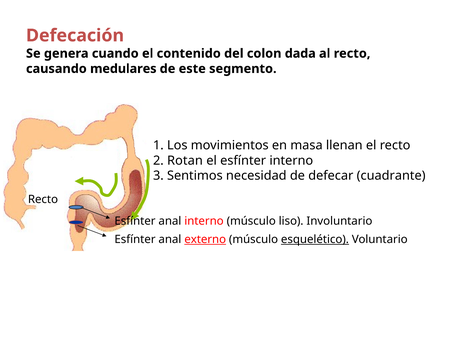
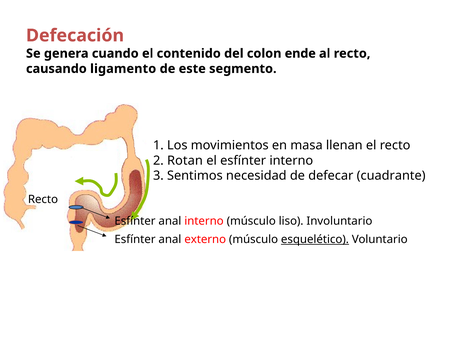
dada: dada -> ende (300, 54)
medulares: medulares -> ligamento (123, 69)
externo underline: present -> none (205, 240)
